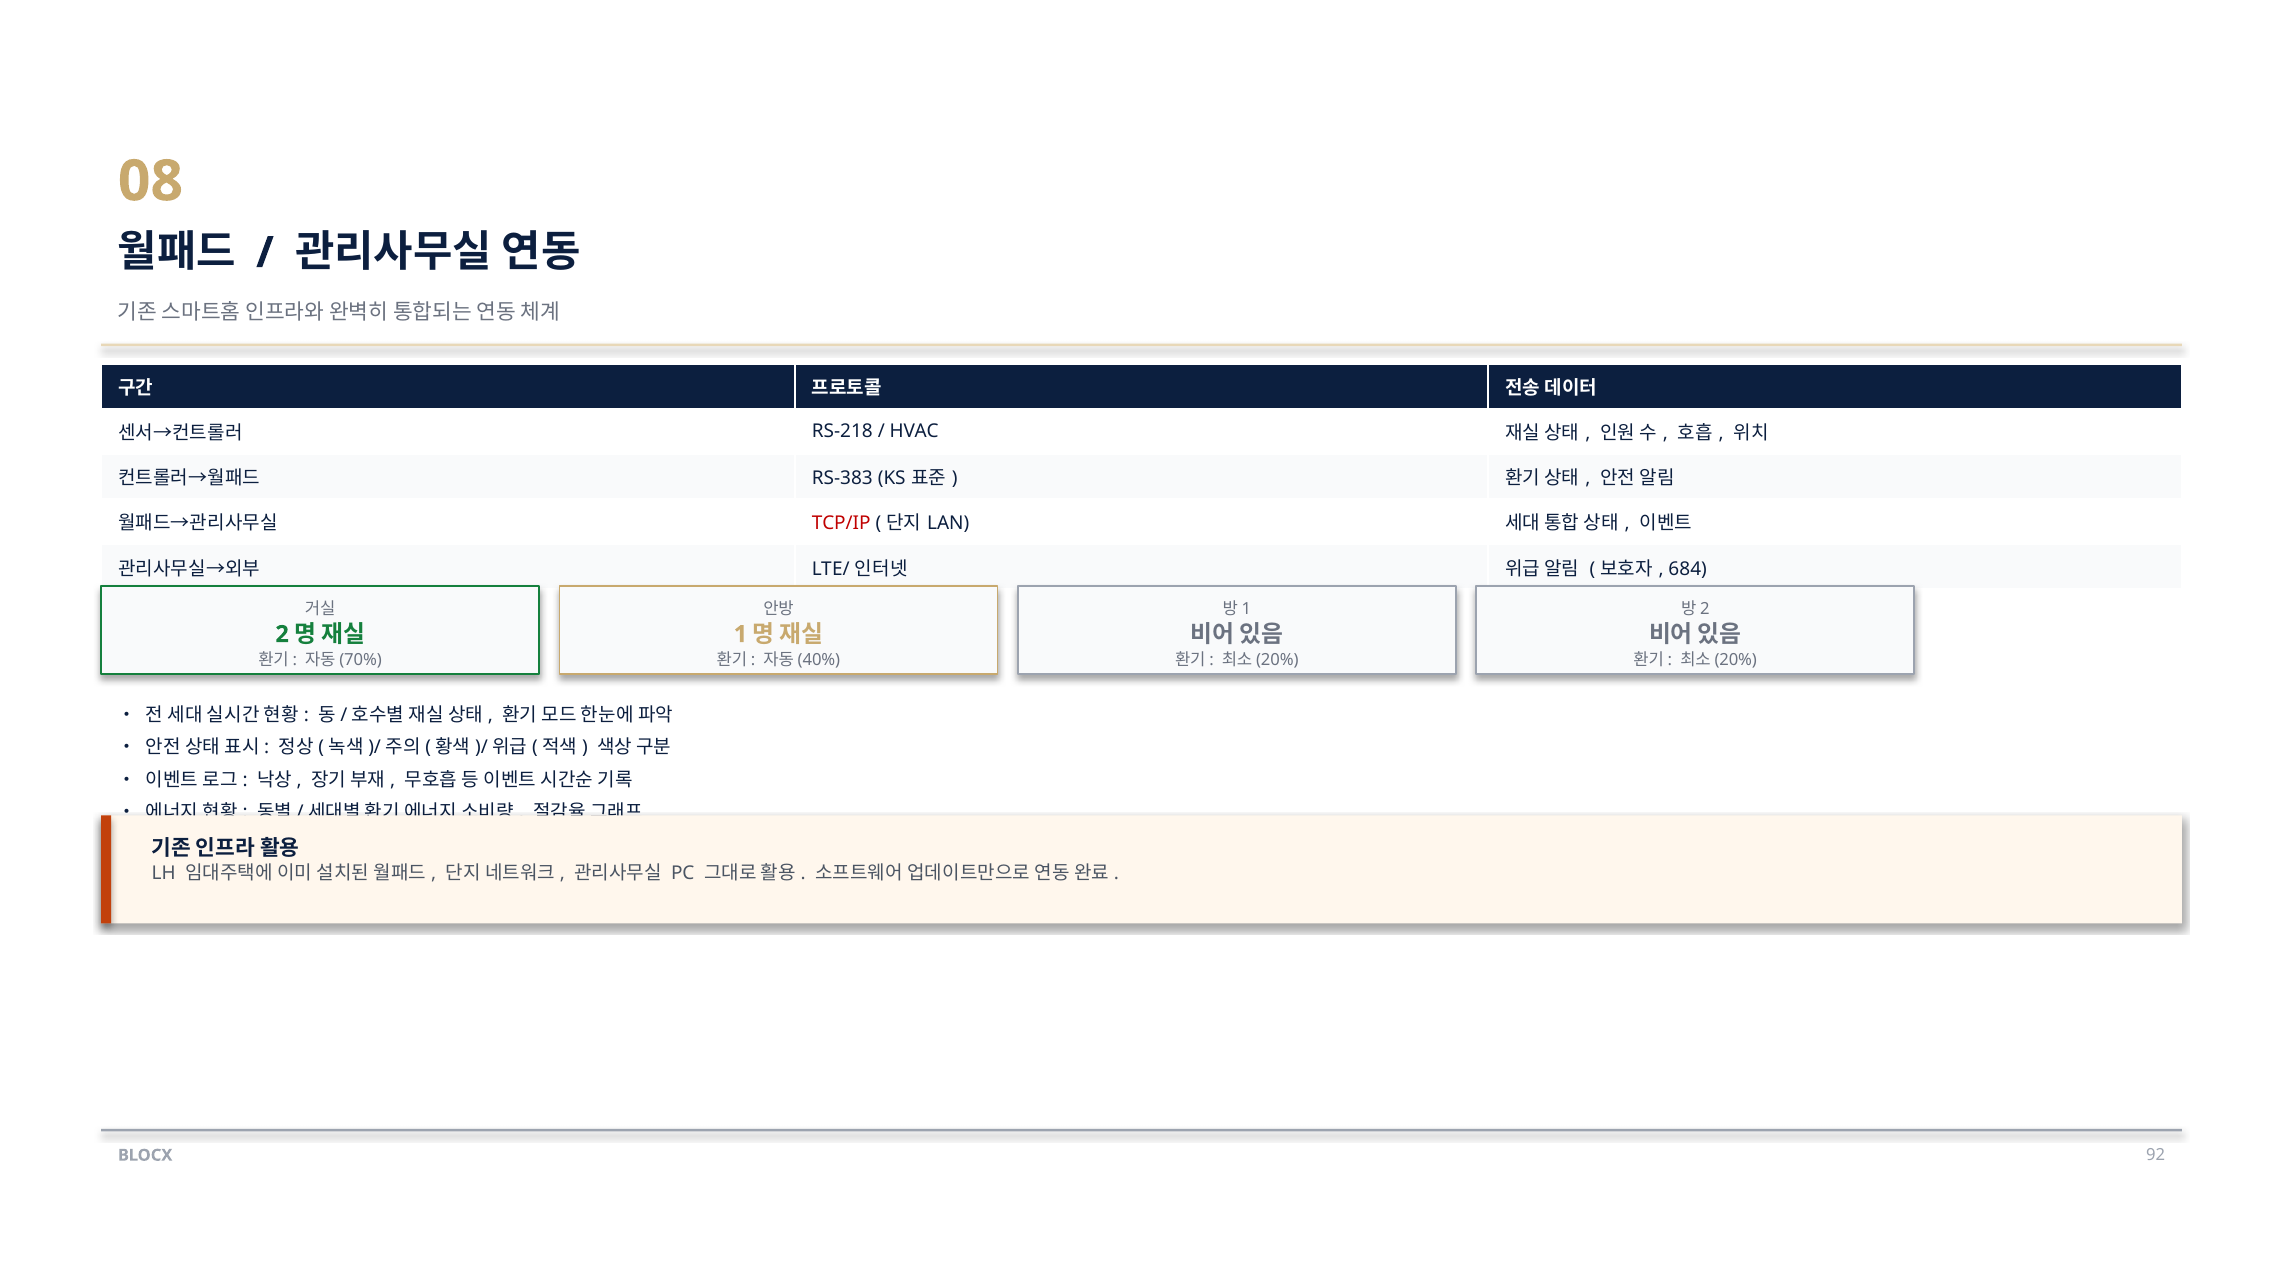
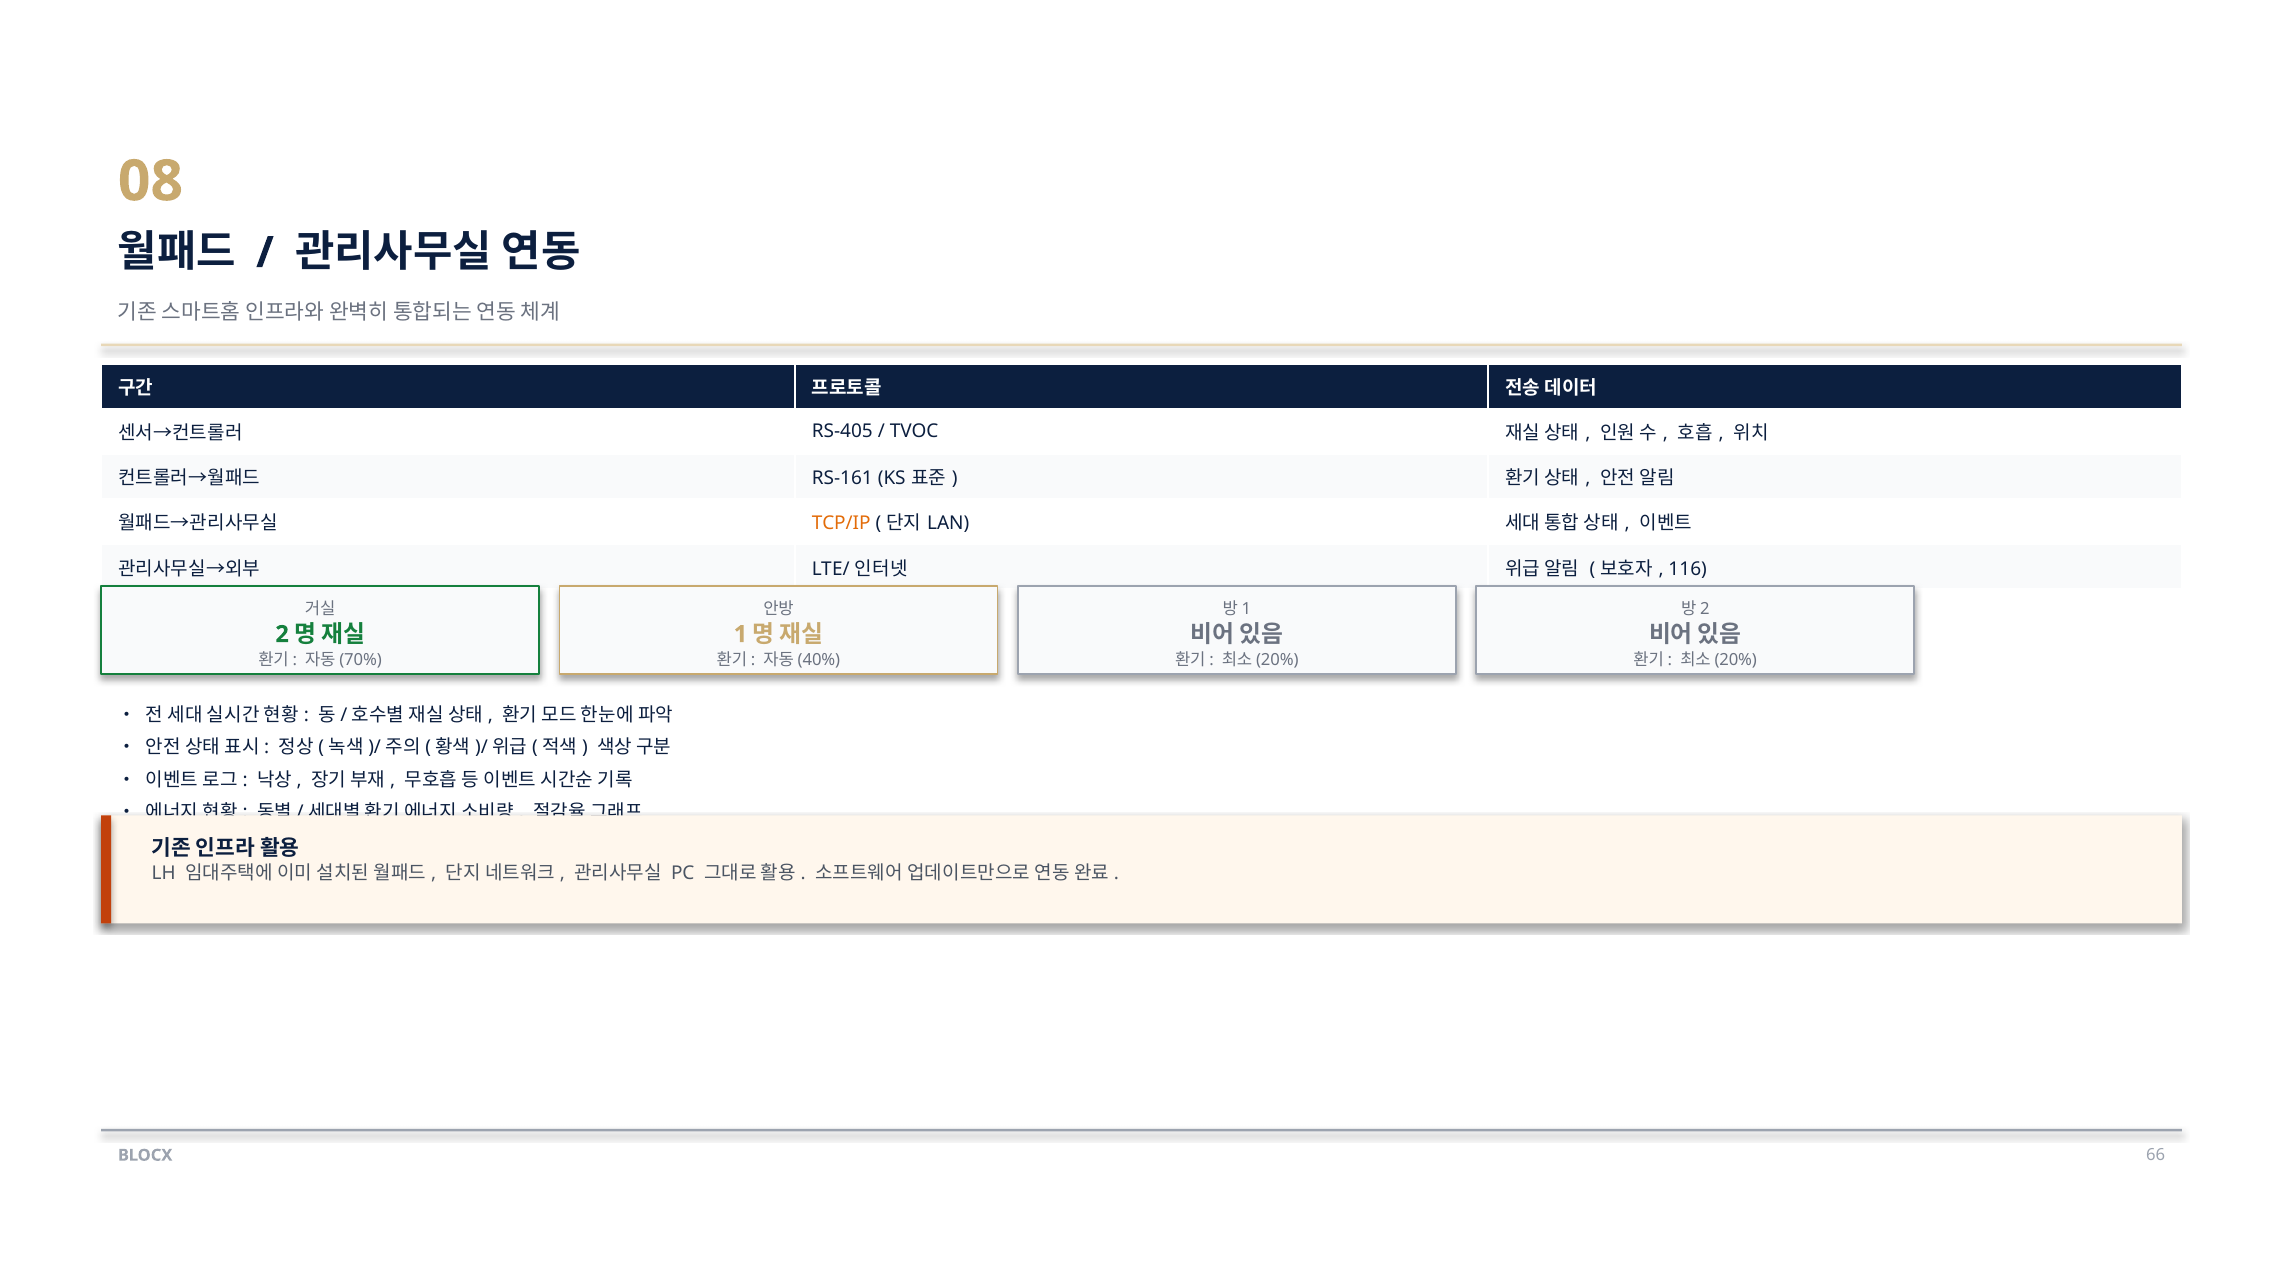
RS-218: RS-218 -> RS-405 (842, 432)
HVAC: HVAC -> TVOC (914, 432)
RS-383: RS-383 -> RS-161 (842, 479)
TCP/IP colour: red -> orange (841, 524)
684: 684 -> 116 (1688, 569)
92: 92 -> 66 (2156, 1155)
